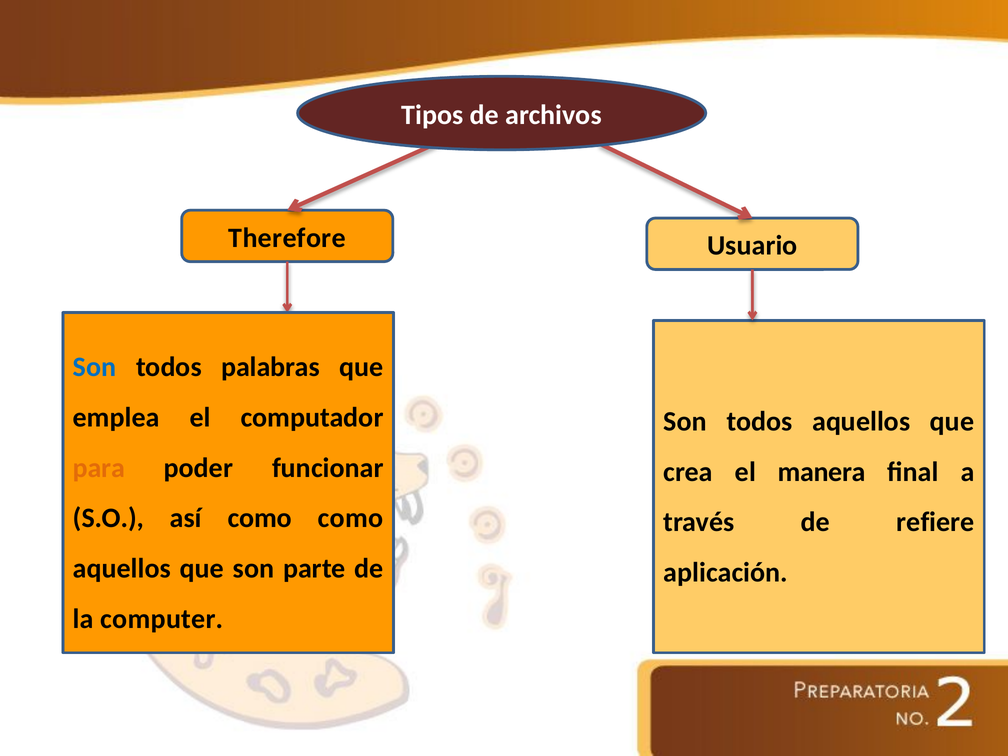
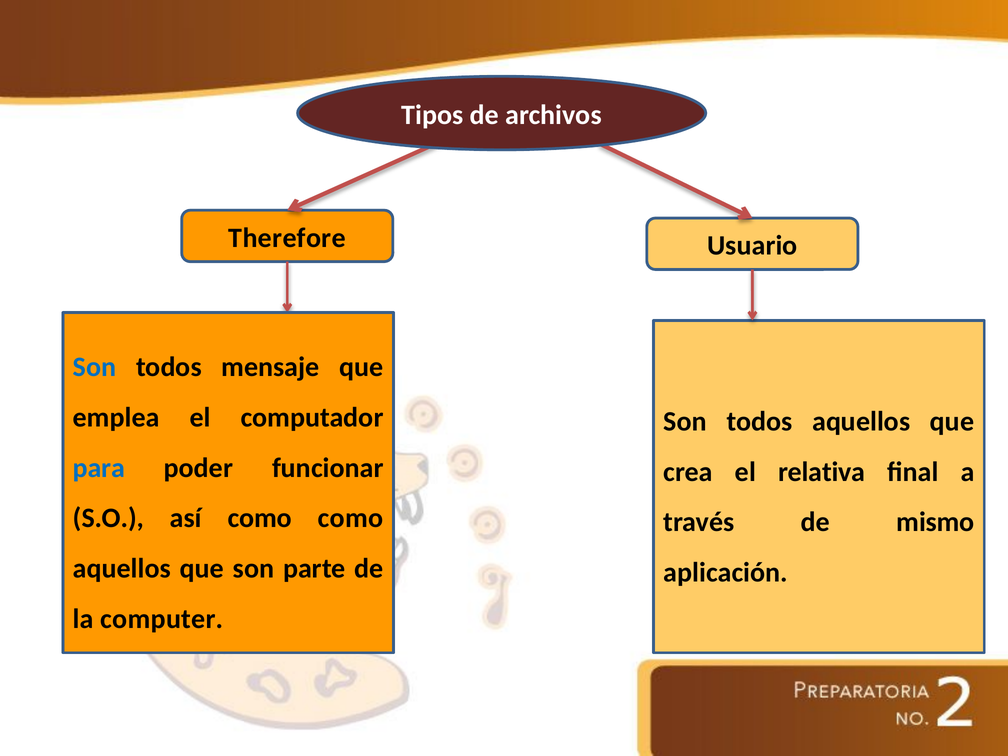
palabras: palabras -> mensaje (270, 367)
para colour: orange -> blue (99, 468)
manera: manera -> relativa (822, 472)
refiere: refiere -> mismo (935, 522)
